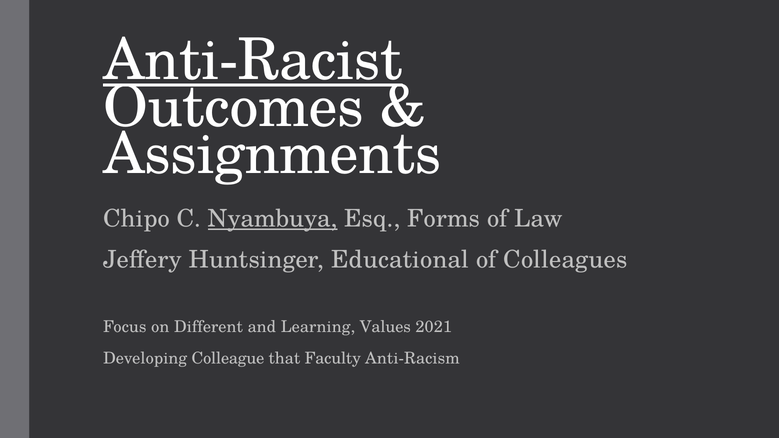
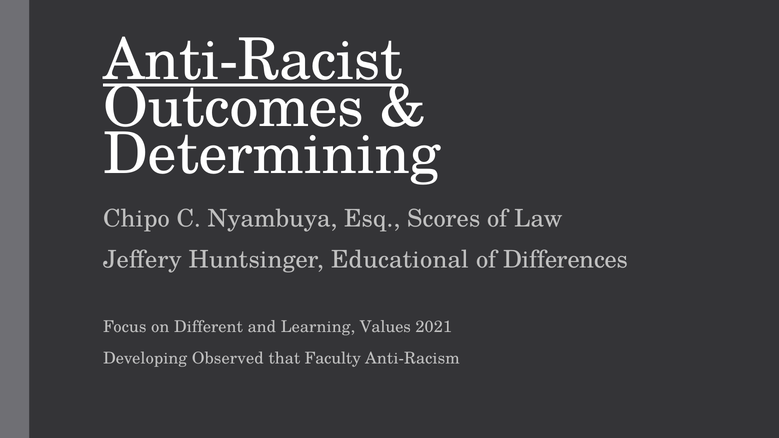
Assignments: Assignments -> Determining (272, 154)
Nyambuya underline: present -> none (273, 219)
Forms: Forms -> Scores (444, 219)
Colleagues: Colleagues -> Differences (566, 260)
Colleague: Colleague -> Observed (228, 359)
